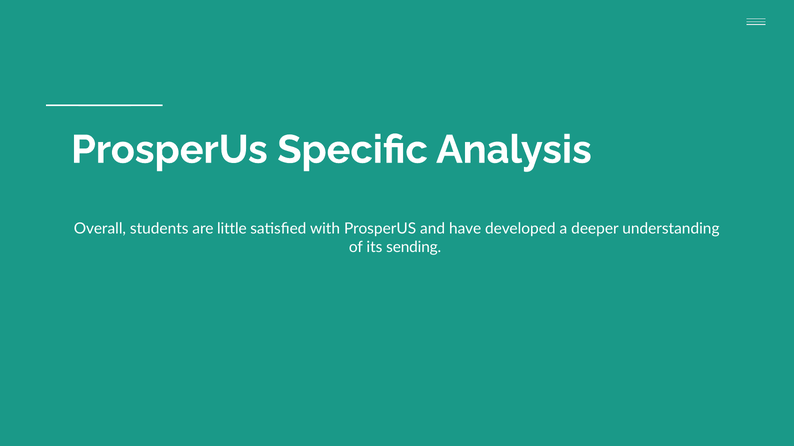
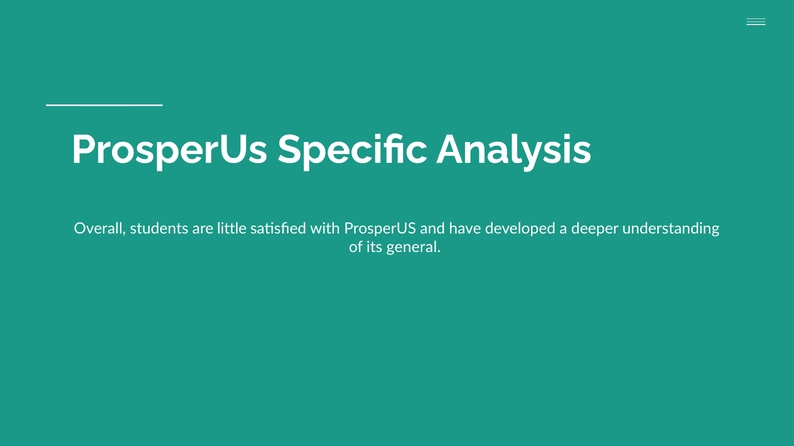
sending: sending -> general (414, 247)
